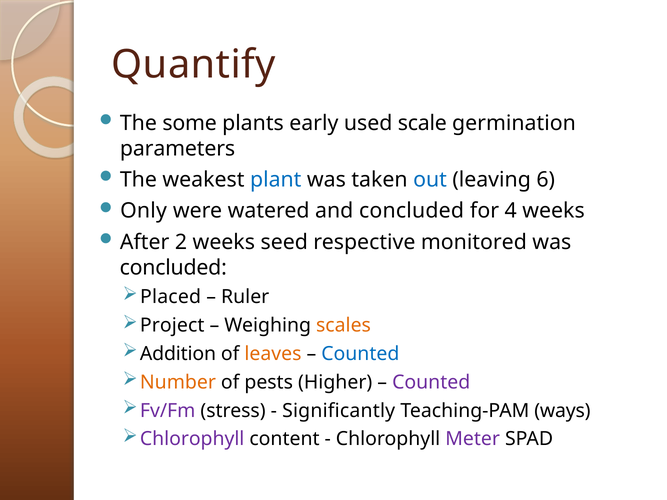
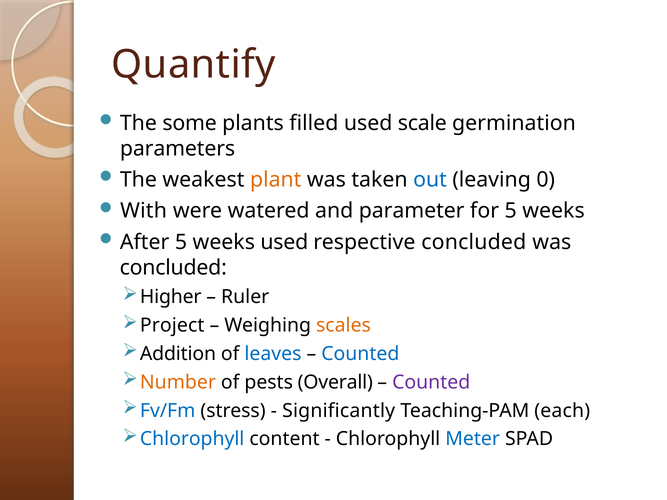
early: early -> filled (314, 123)
plant colour: blue -> orange (276, 180)
6: 6 -> 0 (546, 180)
Only: Only -> With (144, 211)
and concluded: concluded -> parameter (412, 211)
for 4: 4 -> 5 (511, 211)
After 2: 2 -> 5 (181, 242)
weeks seed: seed -> used (284, 242)
respective monitored: monitored -> concluded (474, 242)
Placed: Placed -> Higher (171, 297)
leaves colour: orange -> blue (273, 354)
Higher: Higher -> Overall (335, 382)
Fv/Fm colour: purple -> blue (168, 411)
ways: ways -> each (562, 411)
Chlorophyll colour: purple -> blue (192, 439)
Meter colour: purple -> blue (473, 439)
